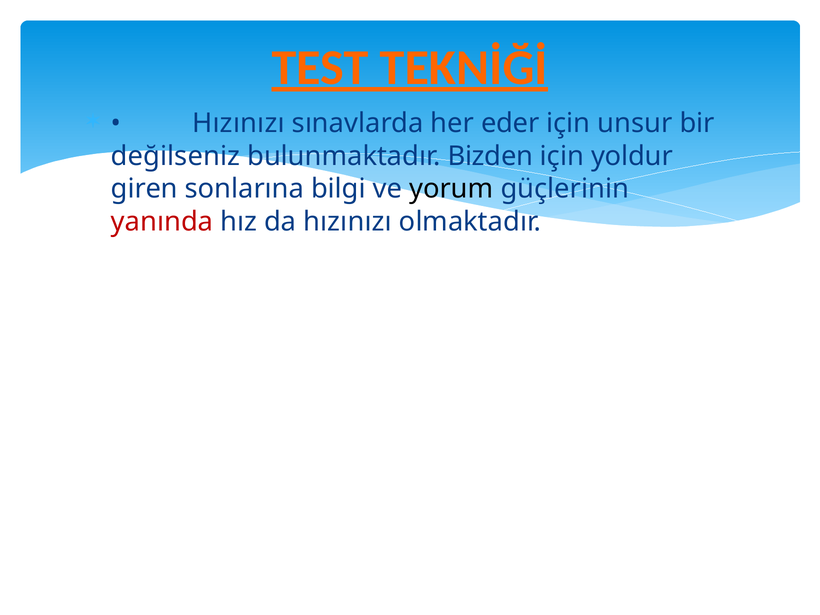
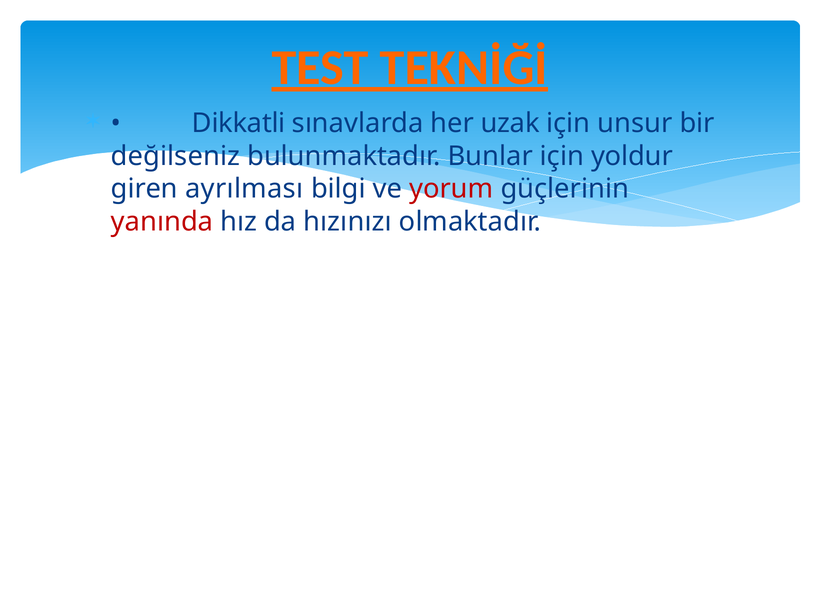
Hızınızı: Hızınızı -> Dikkatli (239, 123)
eder: eder -> uzak (510, 123)
Bizden: Bizden -> Bunlar (490, 156)
sonlarına: sonlarına -> ayrılması (244, 189)
yorum colour: black -> red (451, 189)
